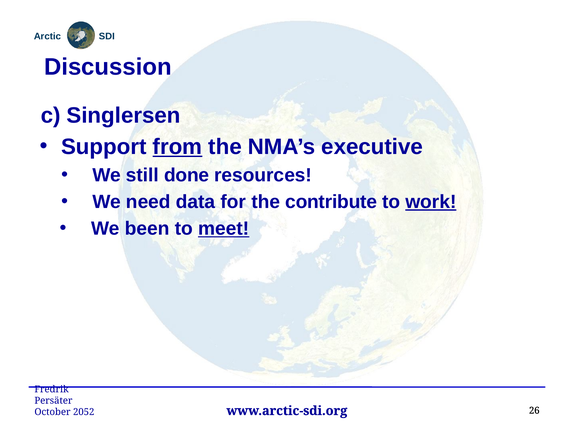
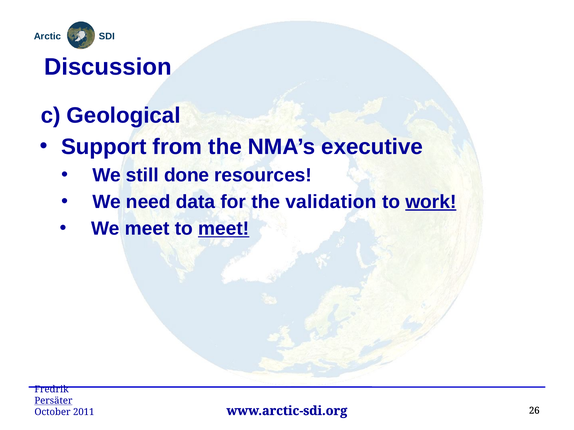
Singlersen: Singlersen -> Geological (124, 116)
from underline: present -> none (177, 147)
contribute: contribute -> validation (331, 202)
We been: been -> meet (147, 229)
Persäter underline: none -> present (53, 401)
2052: 2052 -> 2011 (84, 413)
